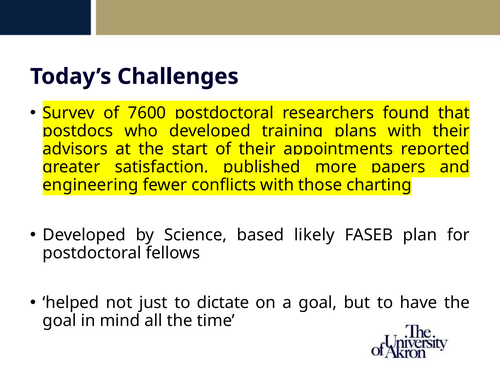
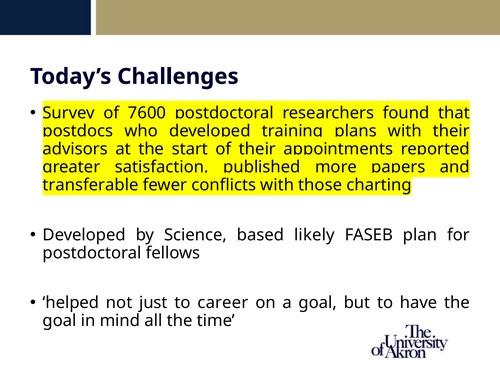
engineering: engineering -> transferable (90, 185)
dictate: dictate -> career (223, 303)
